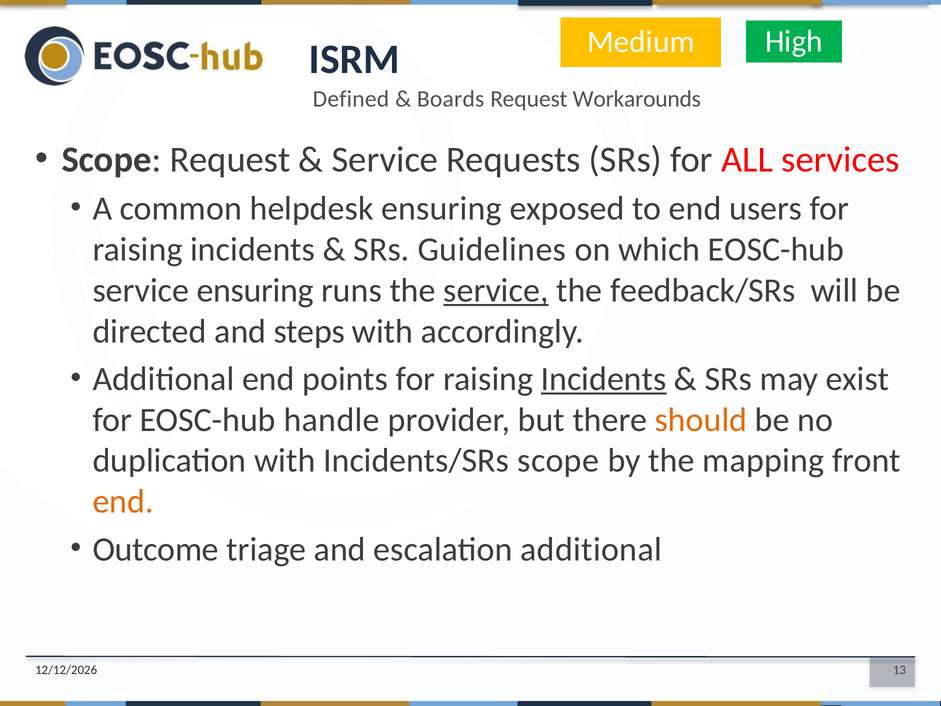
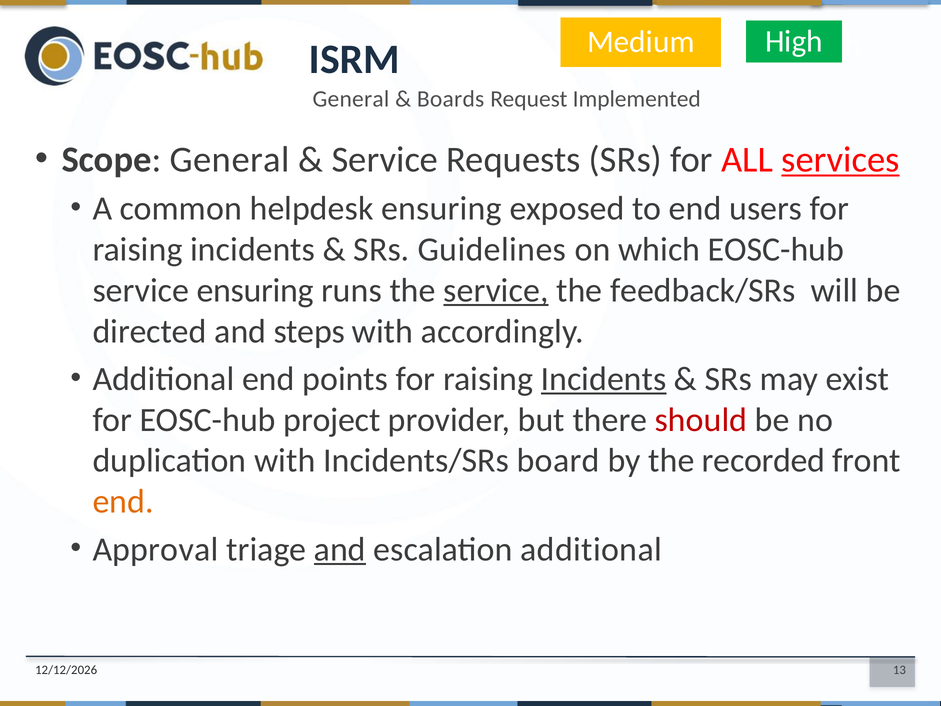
Defined: Defined -> General (351, 99)
Workarounds: Workarounds -> Implemented (637, 99)
Scope Request: Request -> General (230, 160)
services underline: none -> present (840, 160)
handle: handle -> project (332, 420)
should colour: orange -> red (701, 420)
Incidents/SRs scope: scope -> board (558, 461)
mapping: mapping -> recorded (763, 461)
Outcome: Outcome -> Approval (155, 549)
and underline: none -> present (340, 549)
